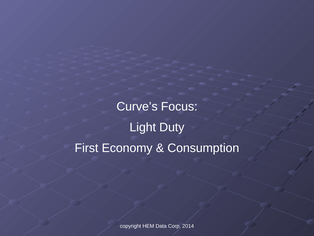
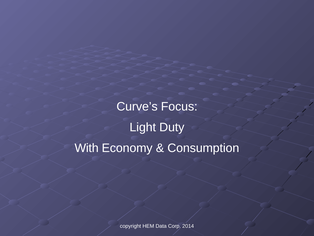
First: First -> With (87, 148)
